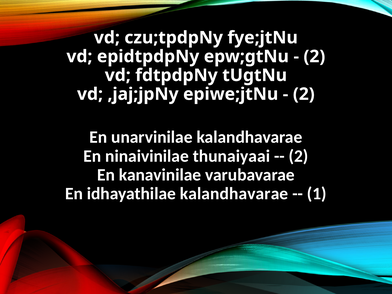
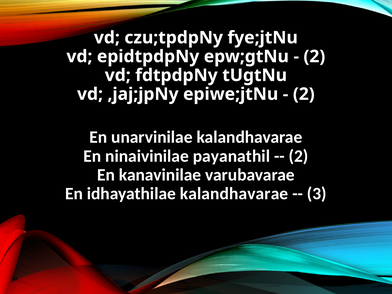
thunaiyaai: thunaiyaai -> payanathil (231, 156)
1: 1 -> 3 (317, 194)
